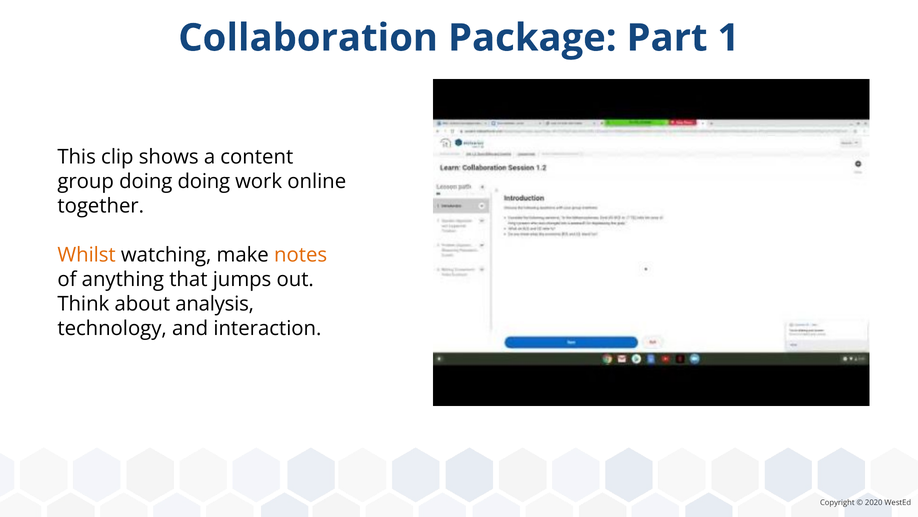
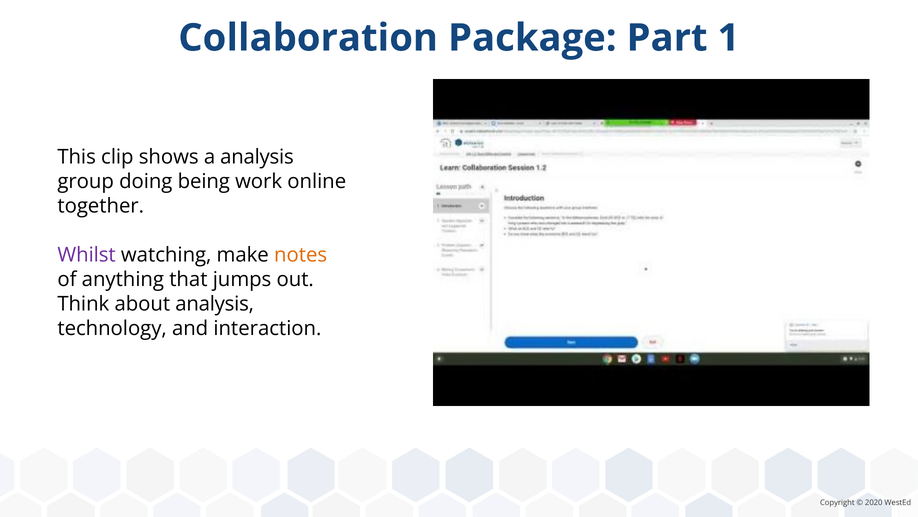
a content: content -> analysis (257, 157)
doing doing: doing -> being (204, 181)
Whilst colour: orange -> purple (87, 255)
